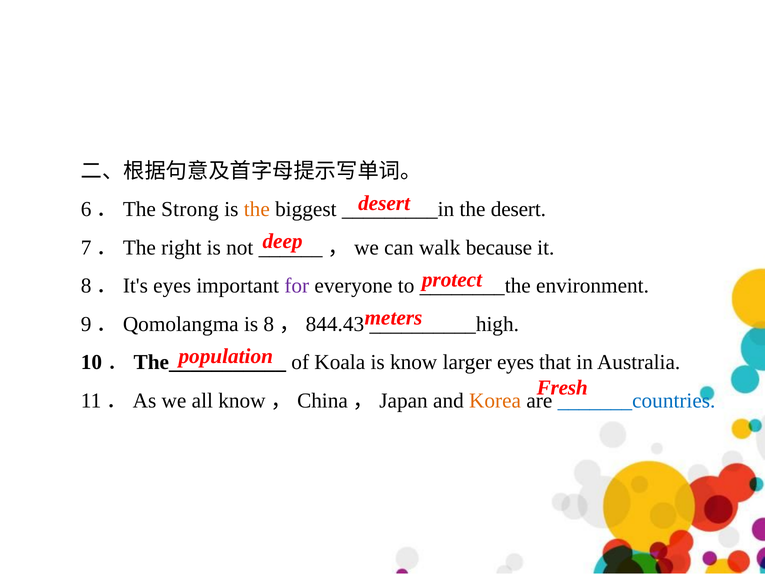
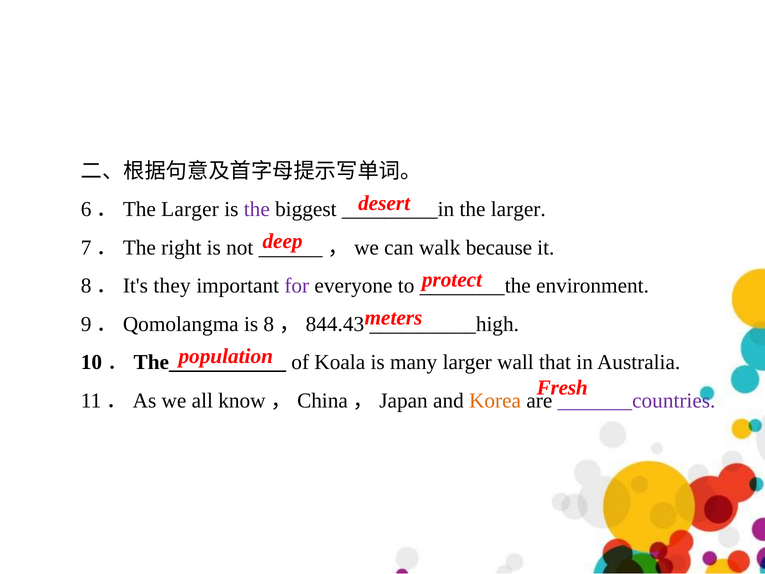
6．The Strong: Strong -> Larger (190, 209)
the colour: orange -> purple (257, 209)
the desert: desert -> larger (518, 209)
8．It's eyes: eyes -> they (172, 286)
know: know -> many (414, 362)
larger eyes: eyes -> wall (515, 362)
_______countries colour: blue -> purple (637, 401)
